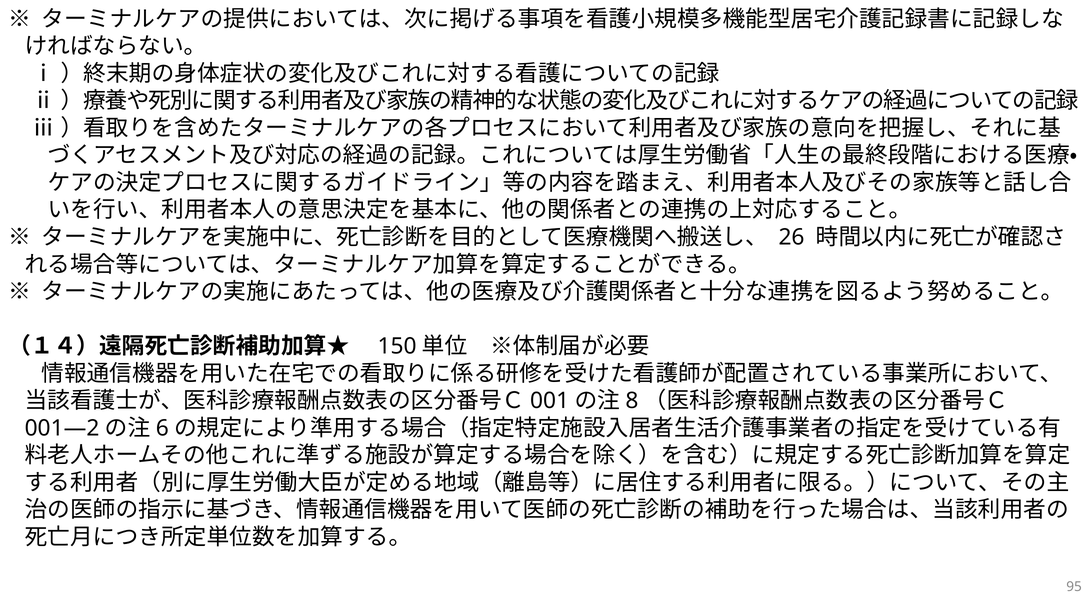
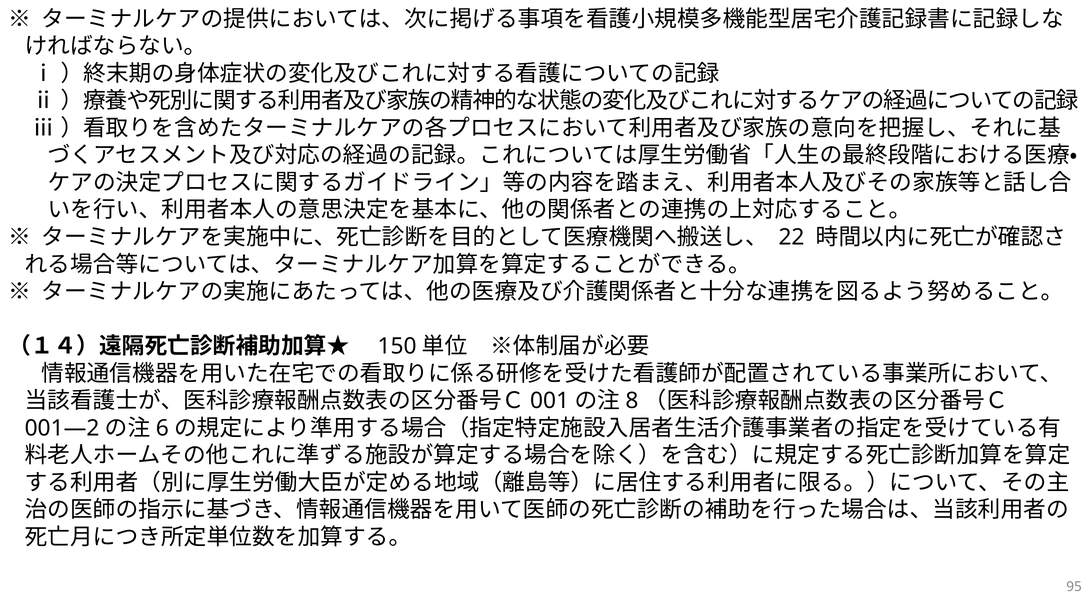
26: 26 -> 22 (792, 237)
